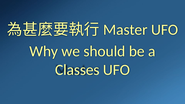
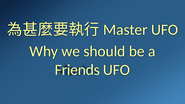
Classes: Classes -> Friends (77, 70)
